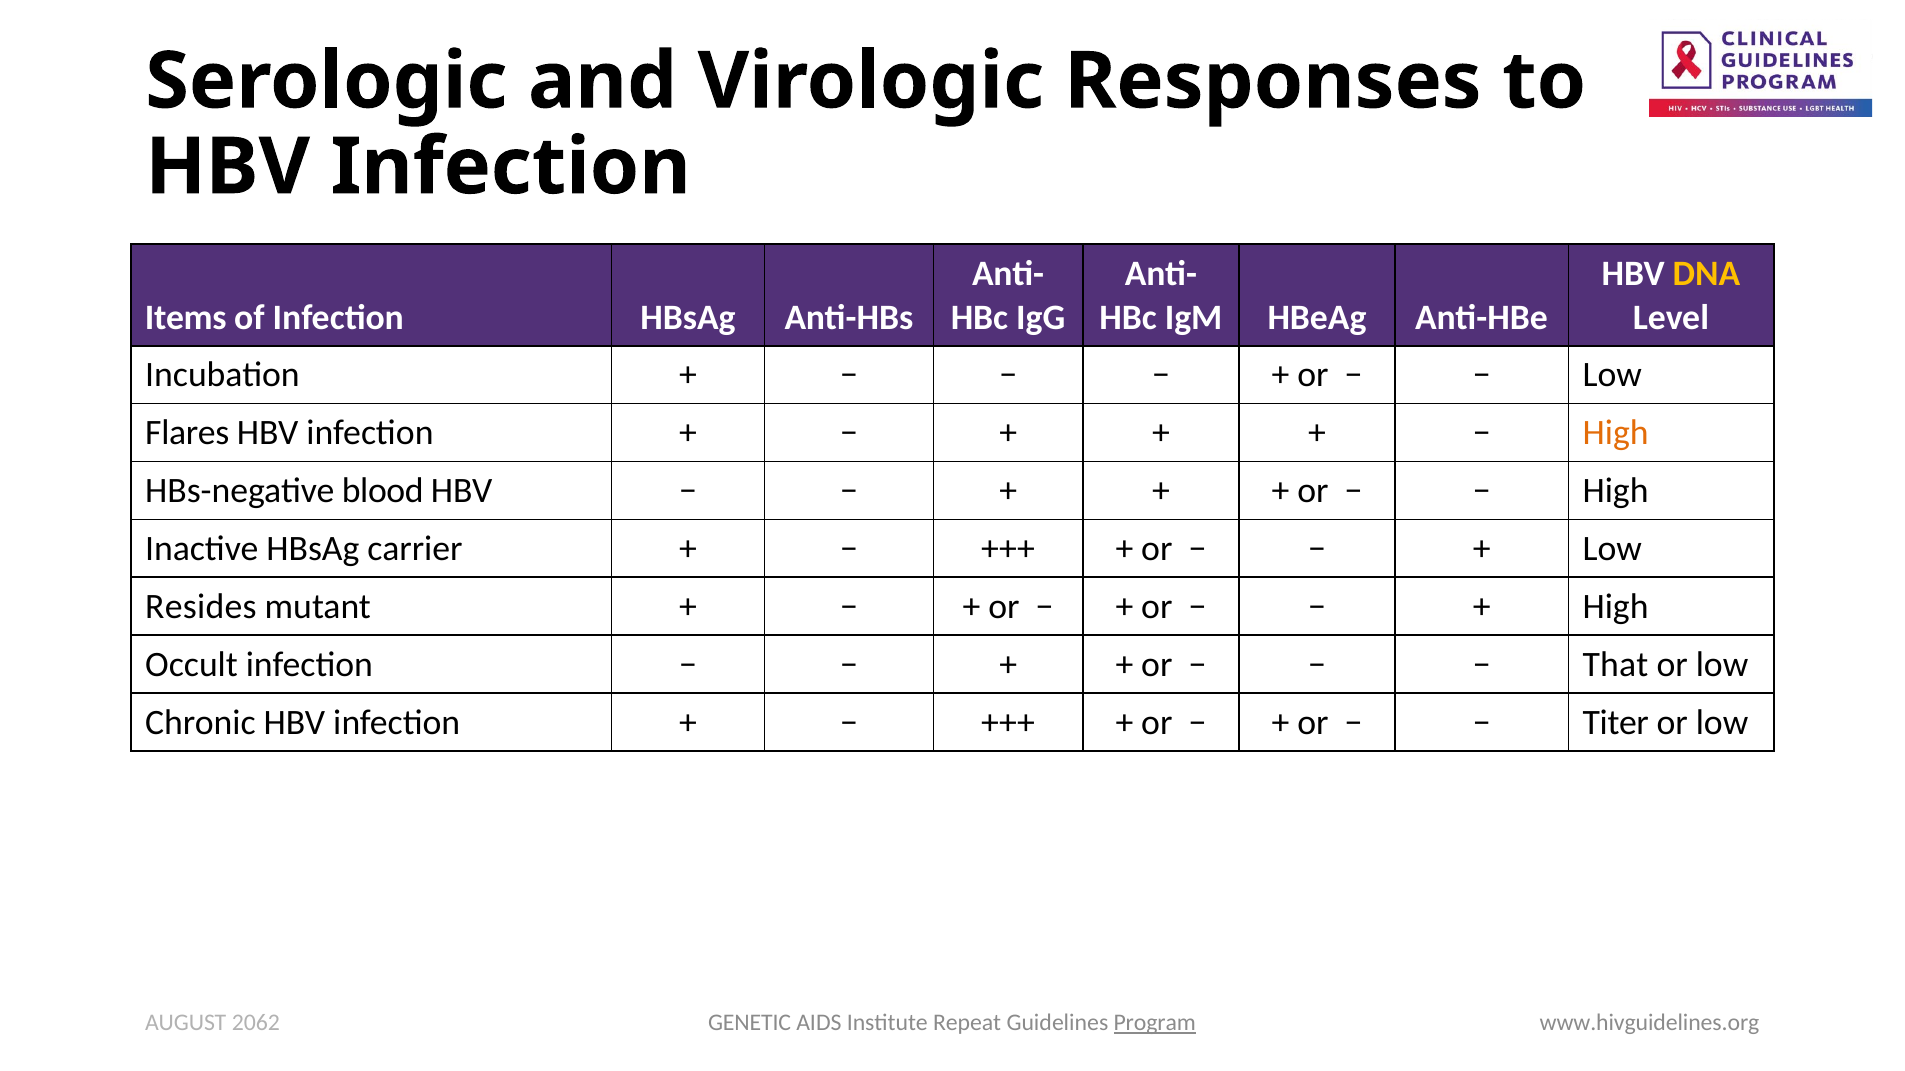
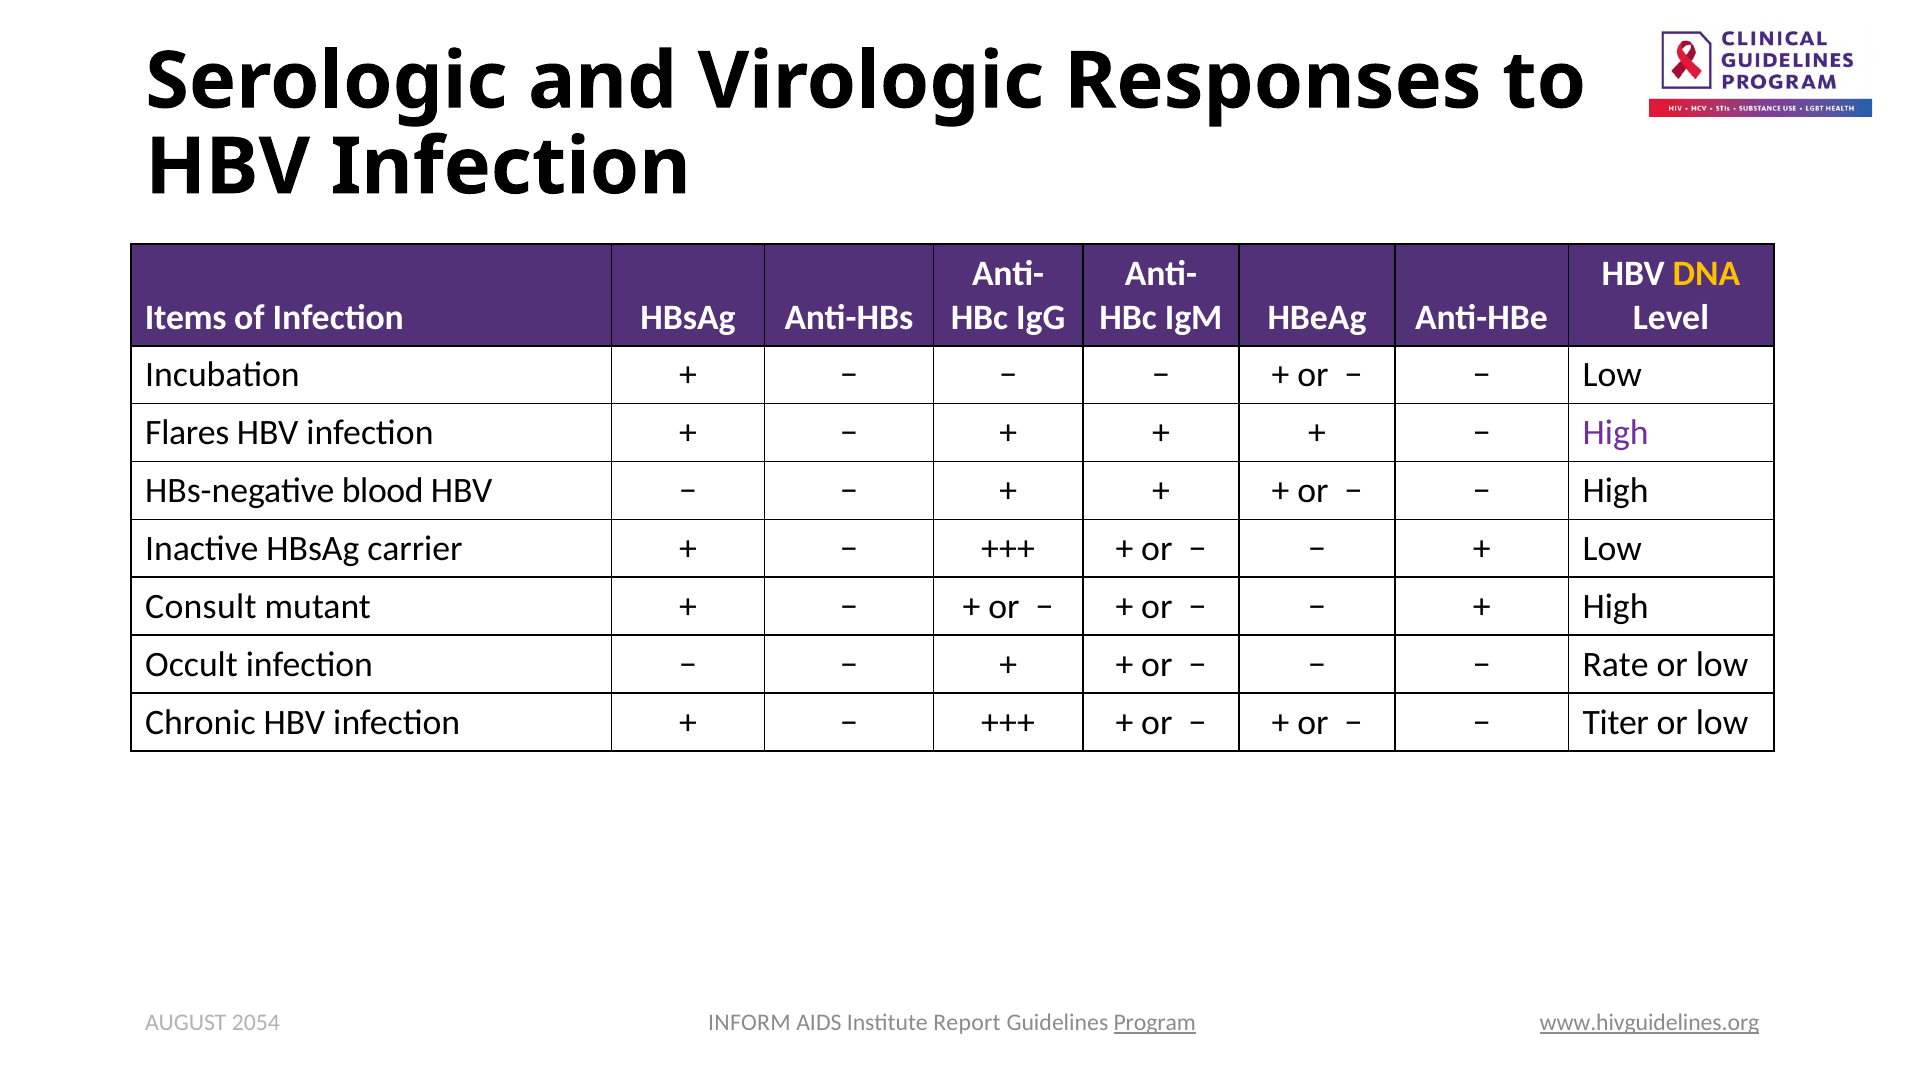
High colour: orange -> purple (1616, 433)
Resides: Resides -> Consult (201, 607)
That: That -> Rate (1616, 665)
GENETIC: GENETIC -> INFORM (749, 1023)
Repeat: Repeat -> Report (967, 1023)
2062: 2062 -> 2054 (256, 1023)
www.hivguidelines.org underline: none -> present (1650, 1023)
